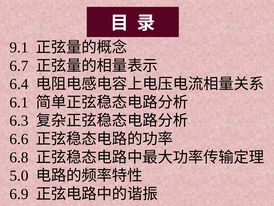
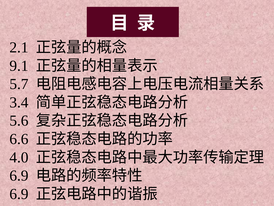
9.1: 9.1 -> 2.1 (19, 47)
6.7: 6.7 -> 9.1 (19, 66)
6.4: 6.4 -> 5.7 (19, 84)
6.1: 6.1 -> 3.4 (19, 102)
6.3: 6.3 -> 5.6 (19, 120)
6.8: 6.8 -> 4.0 (19, 157)
5.0: 5.0 -> 6.9 (19, 175)
